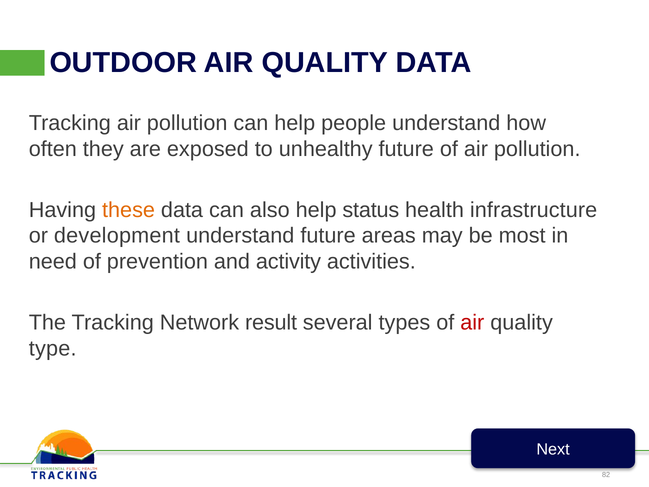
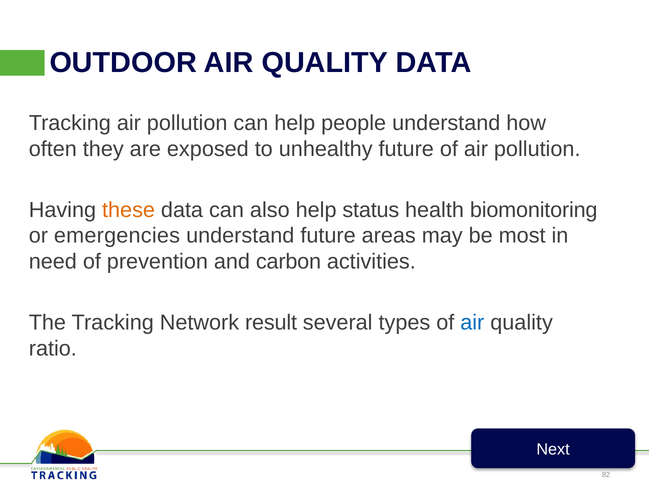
infrastructure: infrastructure -> biomonitoring (534, 210)
development: development -> emergencies (117, 236)
activity: activity -> carbon (289, 262)
air colour: red -> blue (472, 322)
type: type -> ratio (53, 348)
